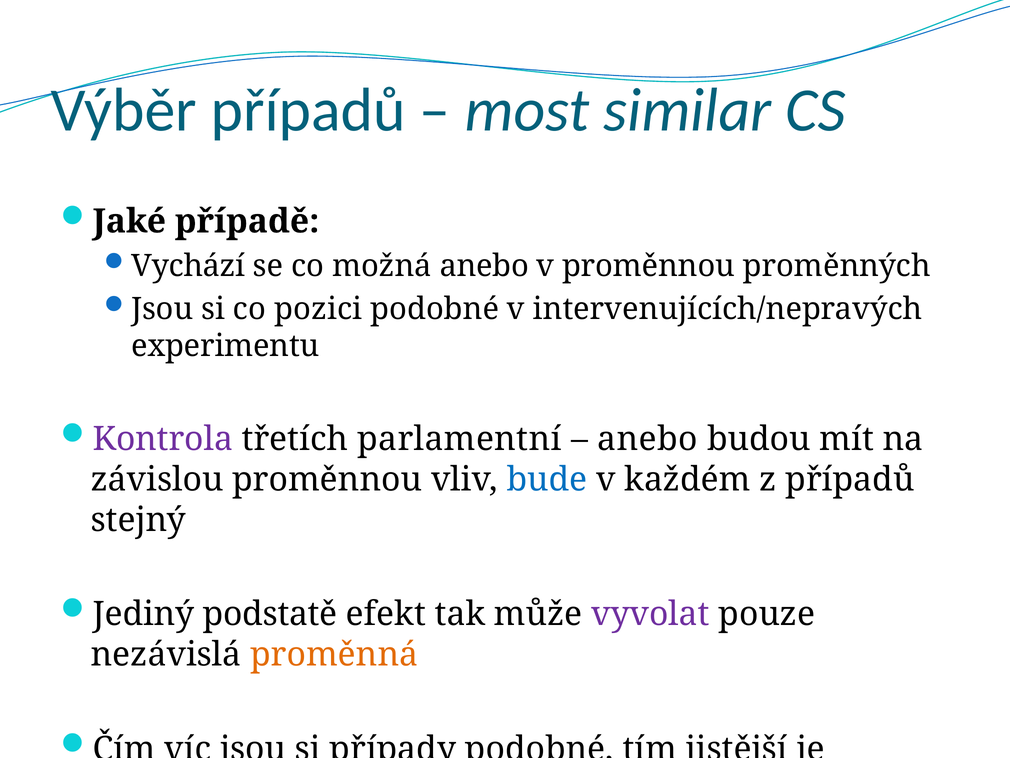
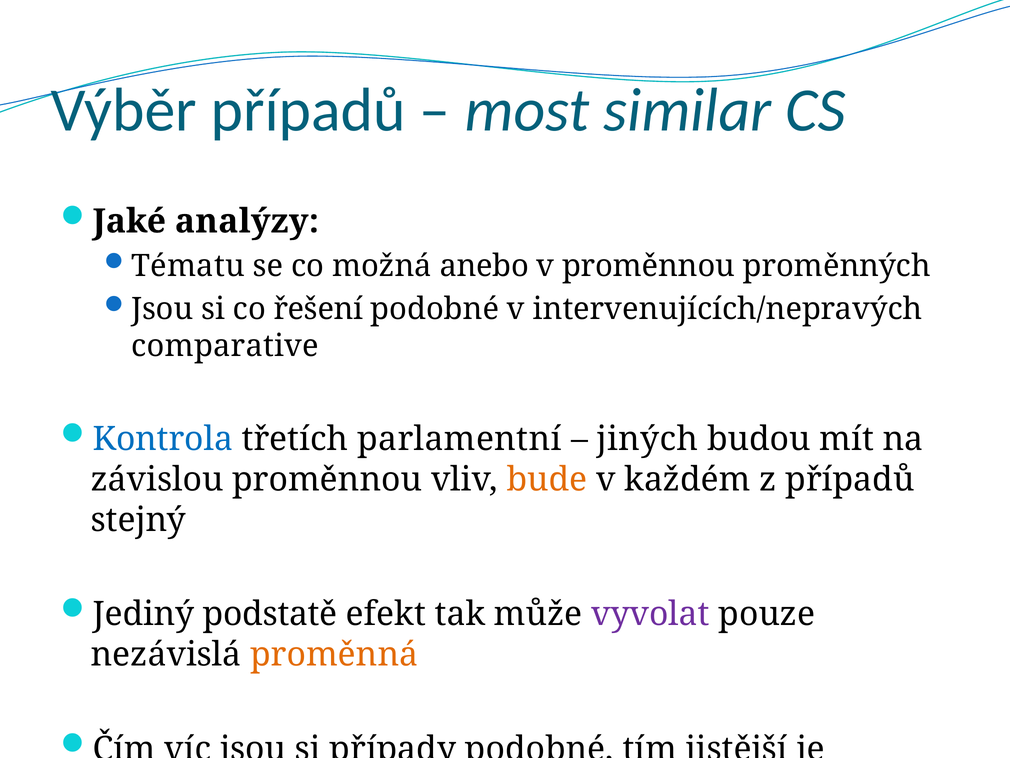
případě: případě -> analýzy (247, 221)
Vychází: Vychází -> Tématu (188, 266)
pozici: pozici -> řešení (318, 309)
experimentu: experimentu -> comparative (225, 346)
Kontrola colour: purple -> blue (163, 439)
anebo: anebo -> jiných (647, 439)
bude colour: blue -> orange (547, 479)
